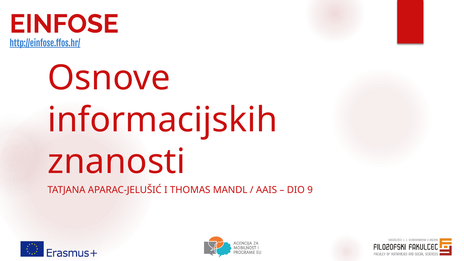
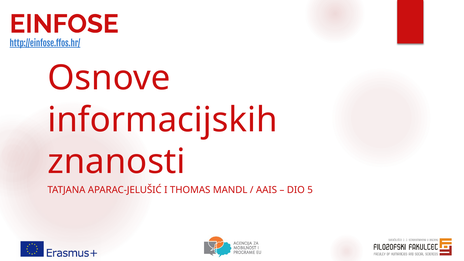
9: 9 -> 5 (310, 190)
